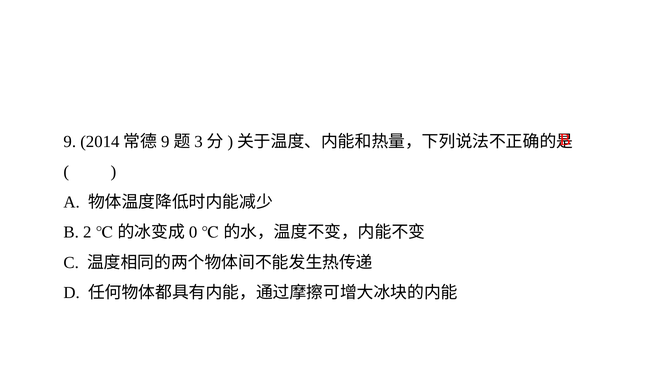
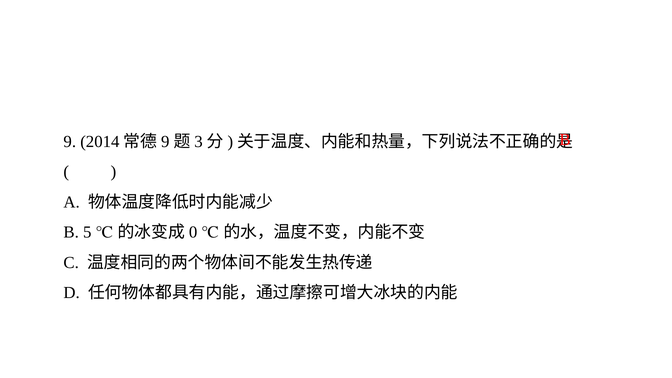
2: 2 -> 5 (87, 232)
